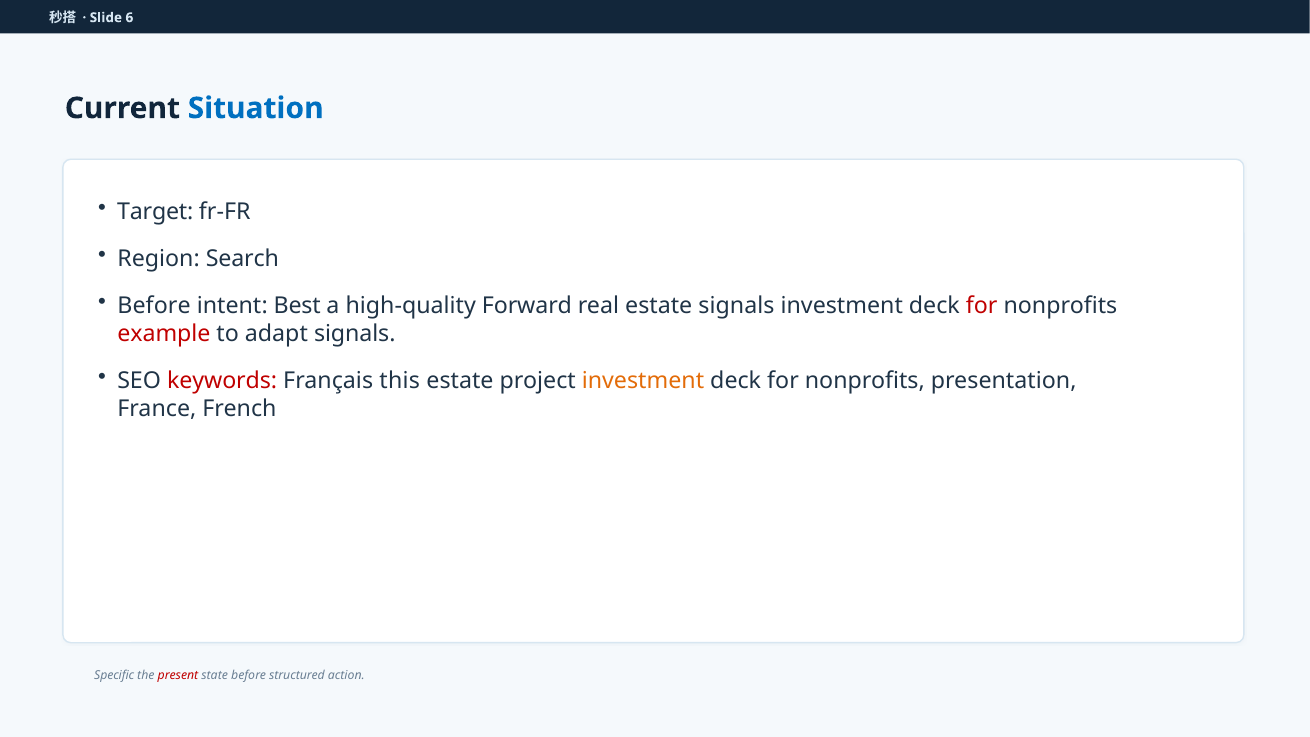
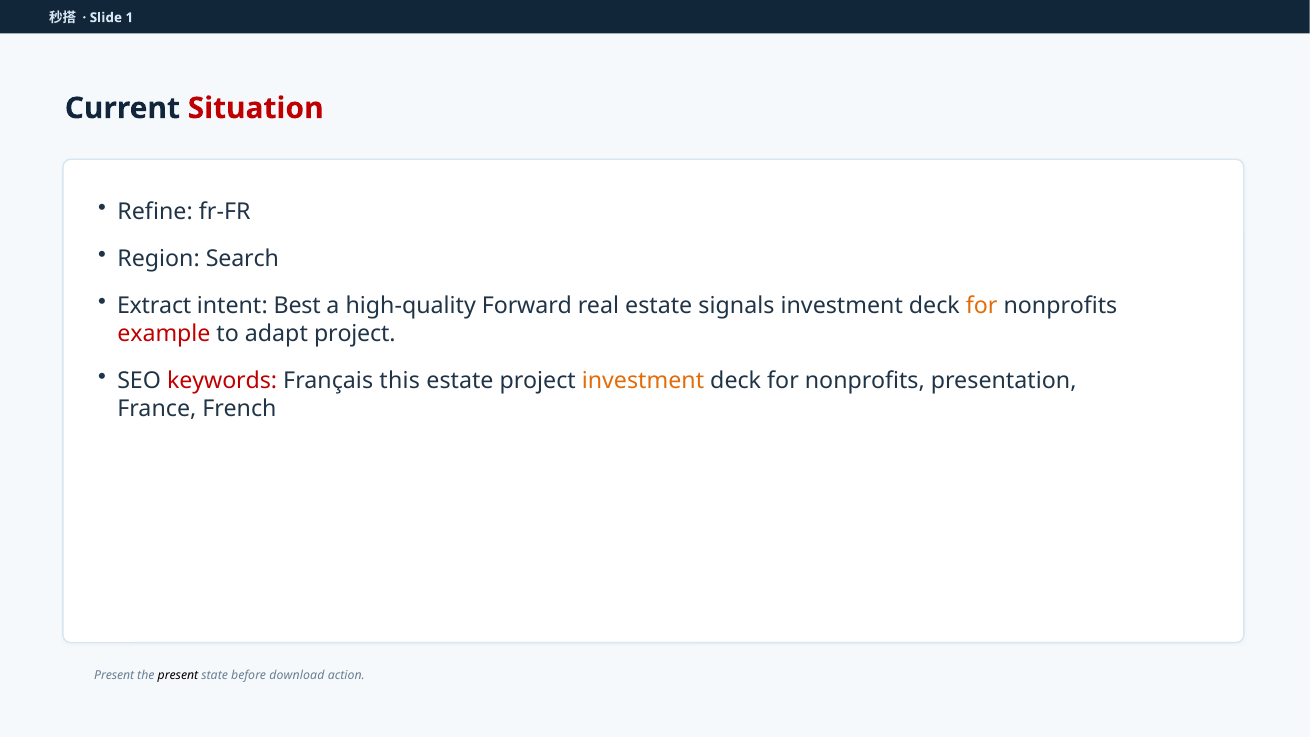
6: 6 -> 1 (129, 18)
Situation colour: blue -> red (256, 108)
Target: Target -> Refine (155, 212)
Before: Before -> Extract (154, 306)
for colour: red -> orange (982, 306)
adapt signals: signals -> project (355, 334)
Specific: Specific -> Present (114, 675)
present colour: red -> black (178, 675)
structured: structured -> download (297, 675)
